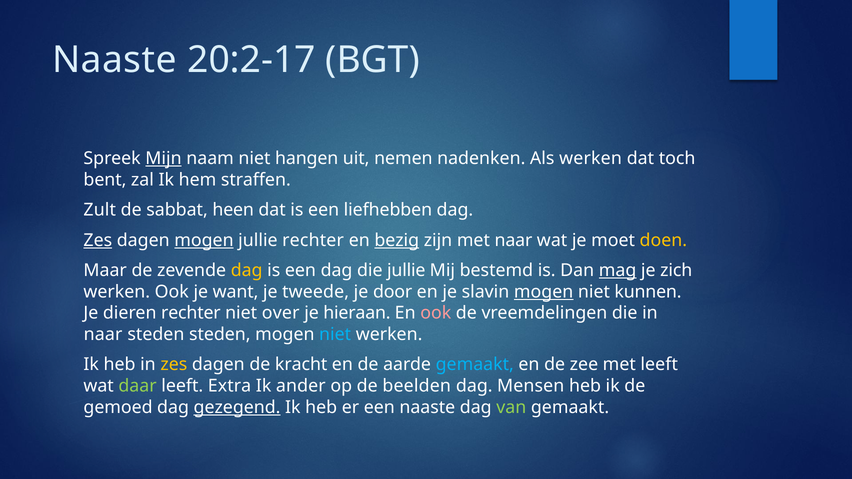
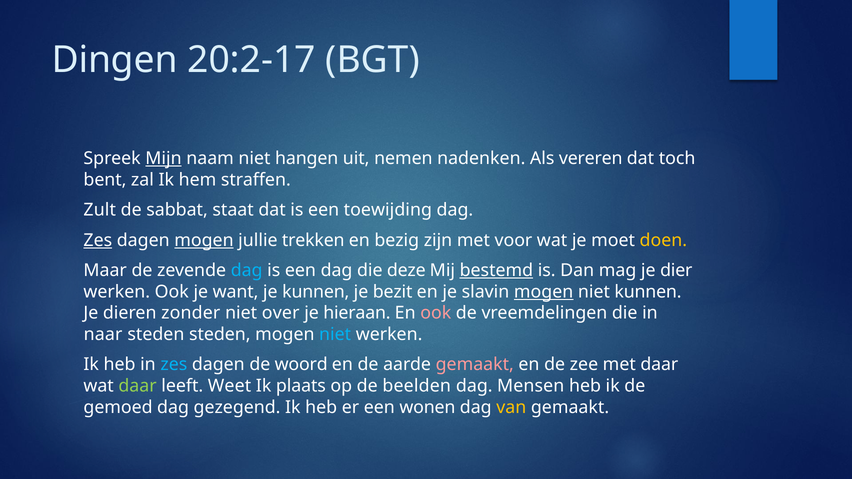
Naaste: Naaste -> Dingen (115, 60)
Als werken: werken -> vereren (591, 159)
heen: heen -> staat (233, 210)
liefhebben: liefhebben -> toewijding (388, 210)
jullie rechter: rechter -> trekken (313, 240)
bezig underline: present -> none (397, 240)
met naar: naar -> voor (513, 240)
dag colour: yellow -> light blue (247, 271)
die jullie: jullie -> deze (406, 271)
bestemd underline: none -> present (496, 271)
mag underline: present -> none (618, 271)
zich: zich -> dier (676, 271)
je tweede: tweede -> kunnen (316, 292)
door: door -> bezit (393, 292)
dieren rechter: rechter -> zonder (191, 313)
zes colour: yellow -> light blue (174, 365)
kracht: kracht -> woord (301, 365)
gemaakt colour: light blue -> pink (475, 365)
met leeft: leeft -> daar (659, 365)
Extra: Extra -> Weet (230, 386)
ander: ander -> plaats (301, 386)
gezegend underline: present -> none (237, 407)
een naaste: naaste -> wonen (427, 407)
van colour: light green -> yellow (511, 407)
